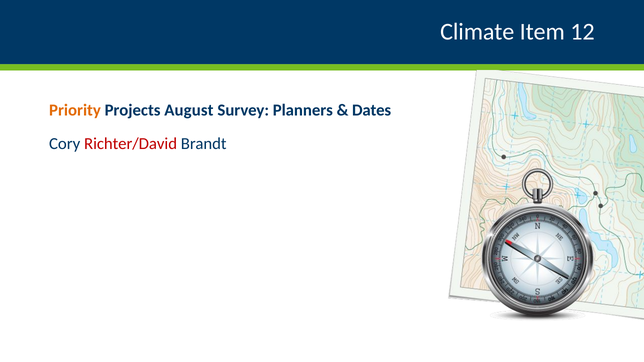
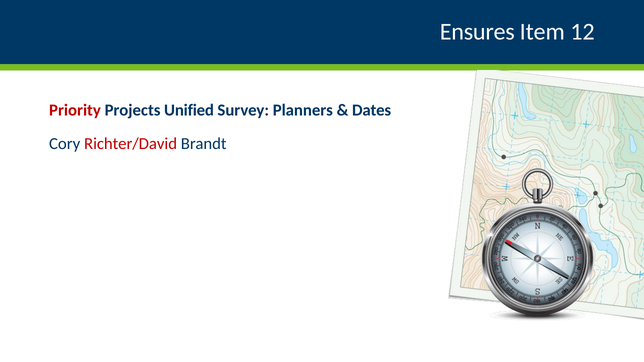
Climate: Climate -> Ensures (477, 32)
Priority colour: orange -> red (75, 110)
August: August -> Unified (189, 110)
